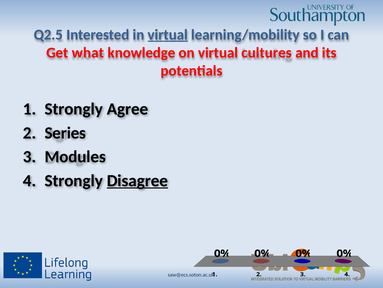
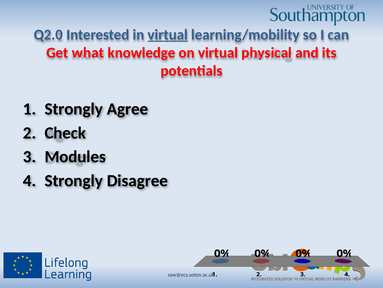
Q2.5: Q2.5 -> Q2.0 (48, 35)
cultures: cultures -> physical (267, 53)
Series: Series -> Check (65, 133)
Disagree underline: present -> none (137, 180)
